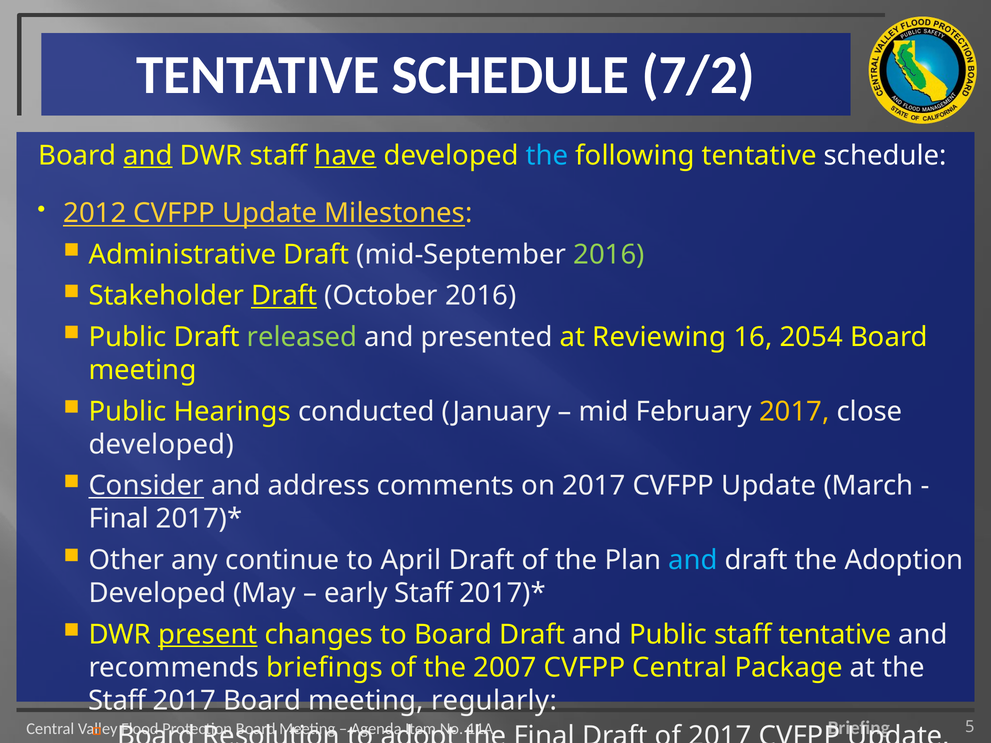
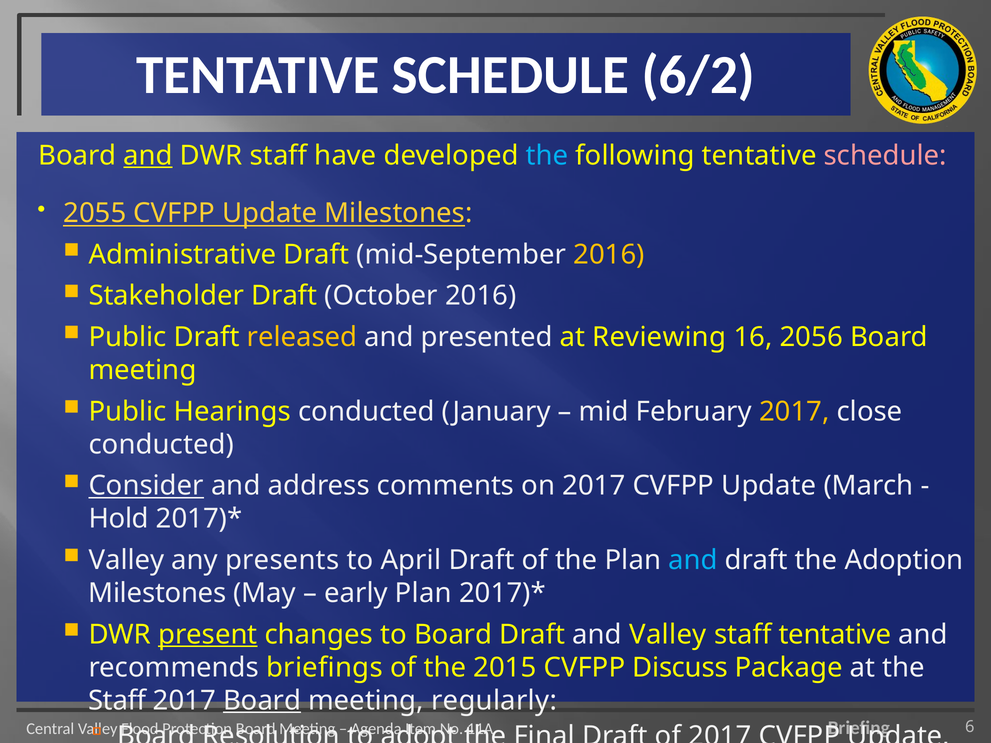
7/2: 7/2 -> 6/2 (698, 75)
have underline: present -> none (345, 155)
schedule colour: white -> pink (885, 155)
2012: 2012 -> 2055 (95, 213)
2016 colour: light green -> yellow (609, 255)
Draft underline: present -> none (284, 296)
released colour: light green -> yellow (302, 337)
2054: 2054 -> 2056 (811, 337)
developed: developed -> conducted (161, 445)
Final: Final -> Hold (119, 519)
Other: Other -> Valley (126, 560)
continue: continue -> presents (282, 560)
Developed: Developed -> Milestones (157, 593)
early Staff: Staff -> Plan (423, 593)
and Public: Public -> Valley (668, 635)
2007: 2007 -> 2015 (505, 668)
CVFPP Central: Central -> Discuss (680, 668)
Board underline: none -> present (262, 701)
5: 5 -> 6 (970, 727)
